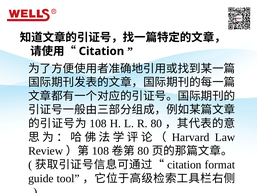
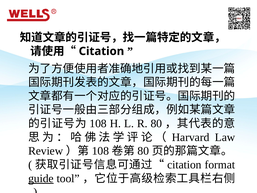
guide underline: none -> present (41, 178)
